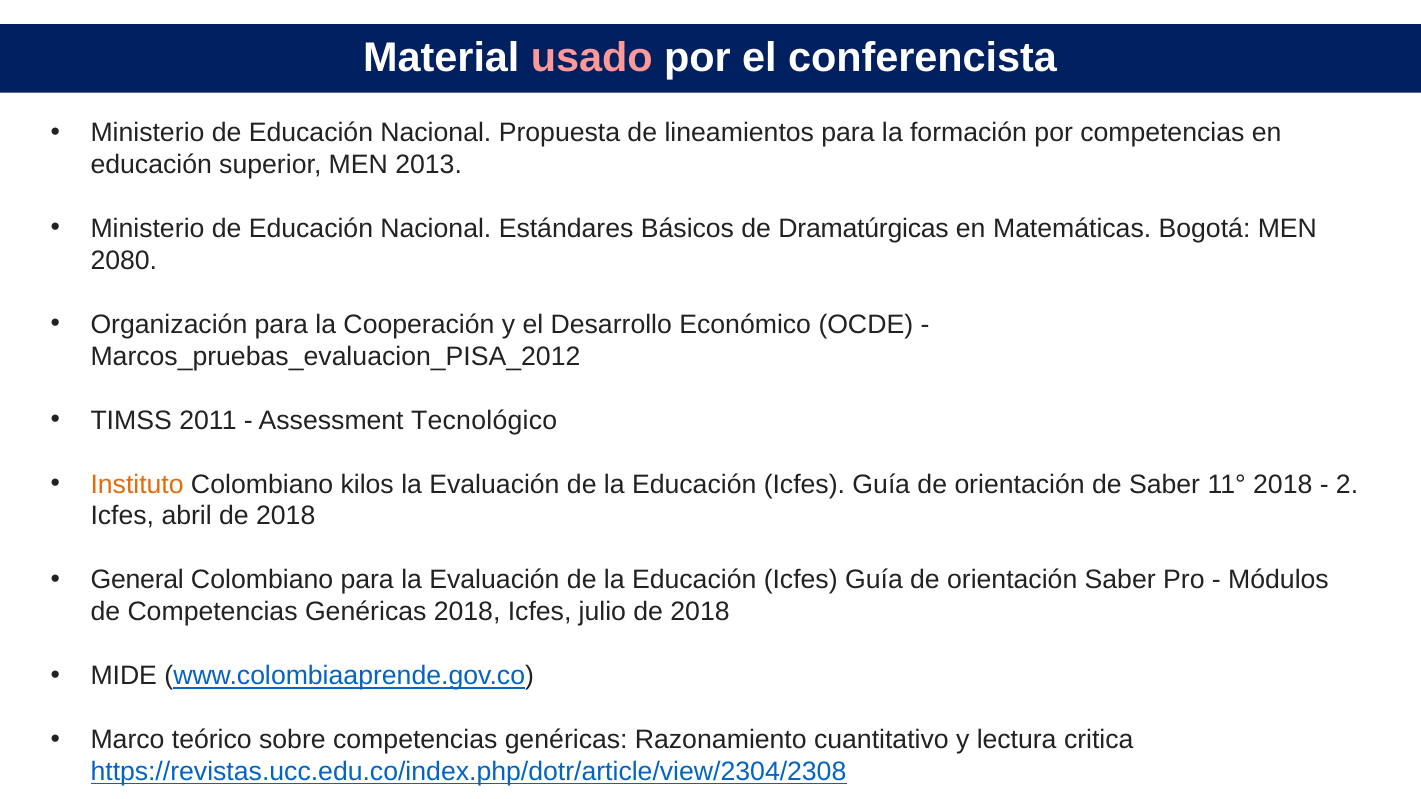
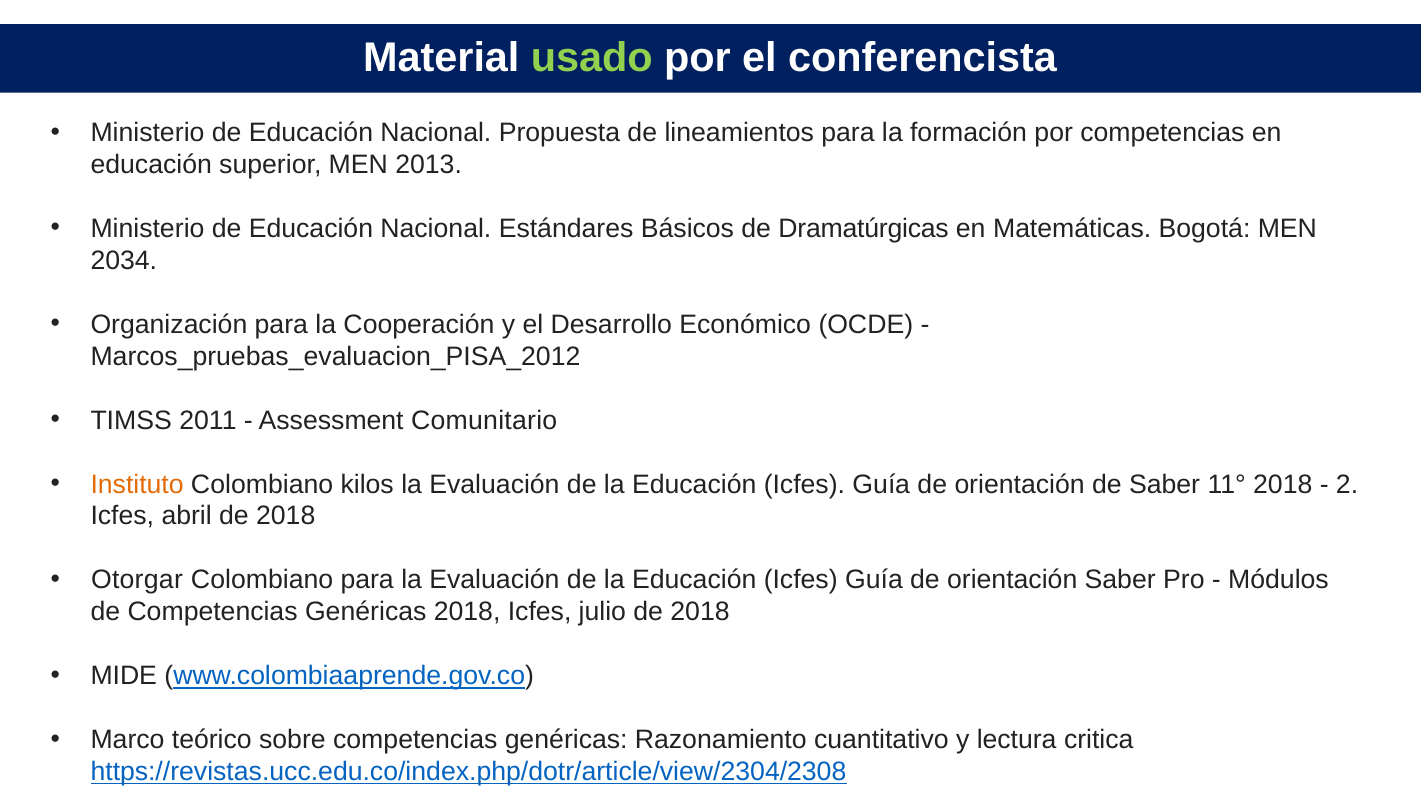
usado colour: pink -> light green (592, 58)
2080: 2080 -> 2034 (124, 261)
Tecnológico: Tecnológico -> Comunitario (484, 420)
General: General -> Otorgar (137, 580)
